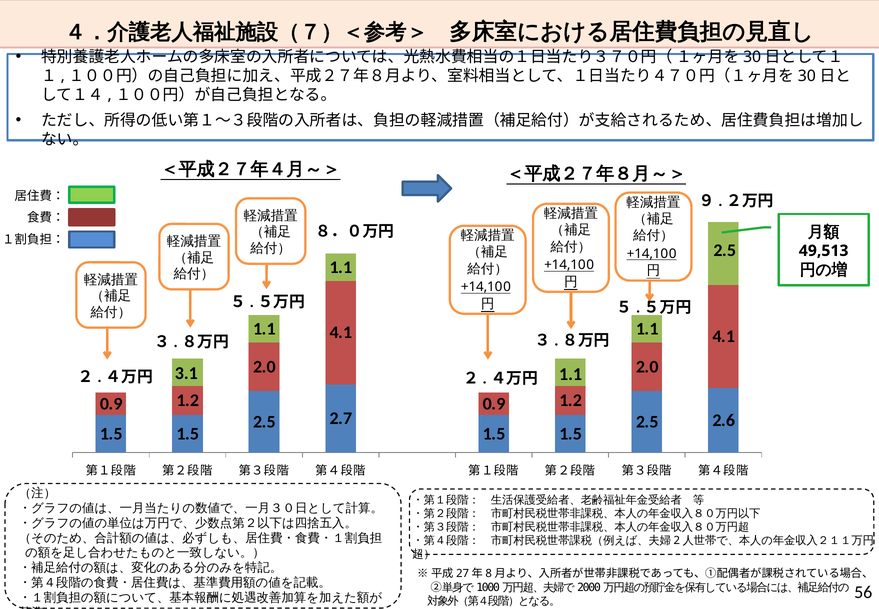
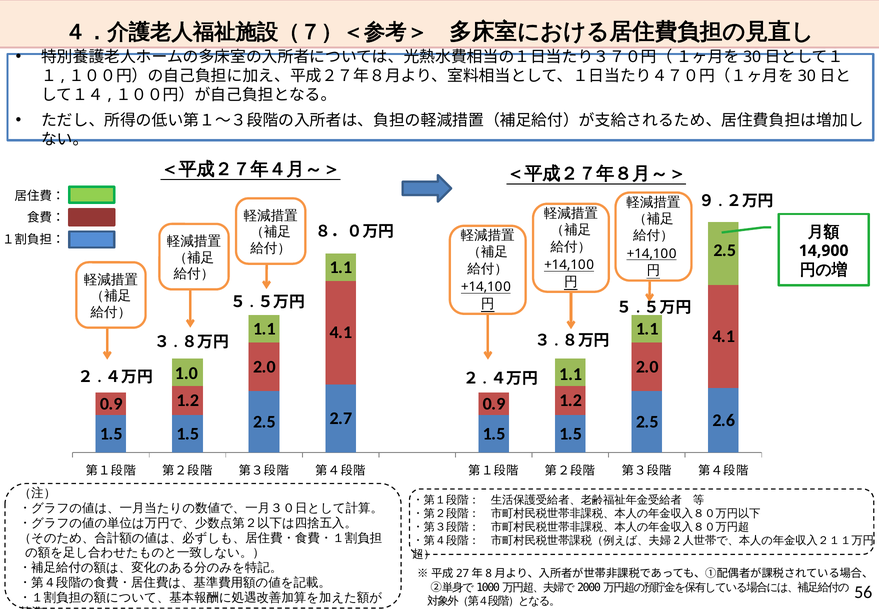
49,513: 49,513 -> 14,900 (824, 251)
3.1: 3.1 -> 1.0 (186, 373)
